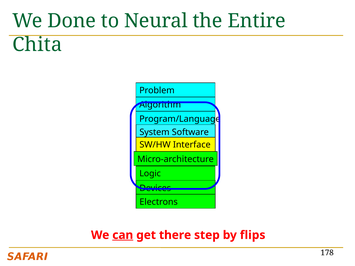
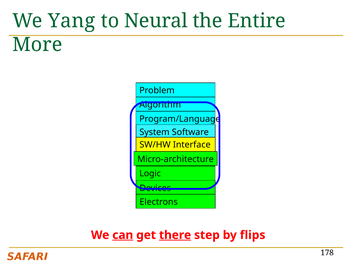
Done: Done -> Yang (71, 21)
Chita: Chita -> More (37, 45)
there underline: none -> present (175, 235)
